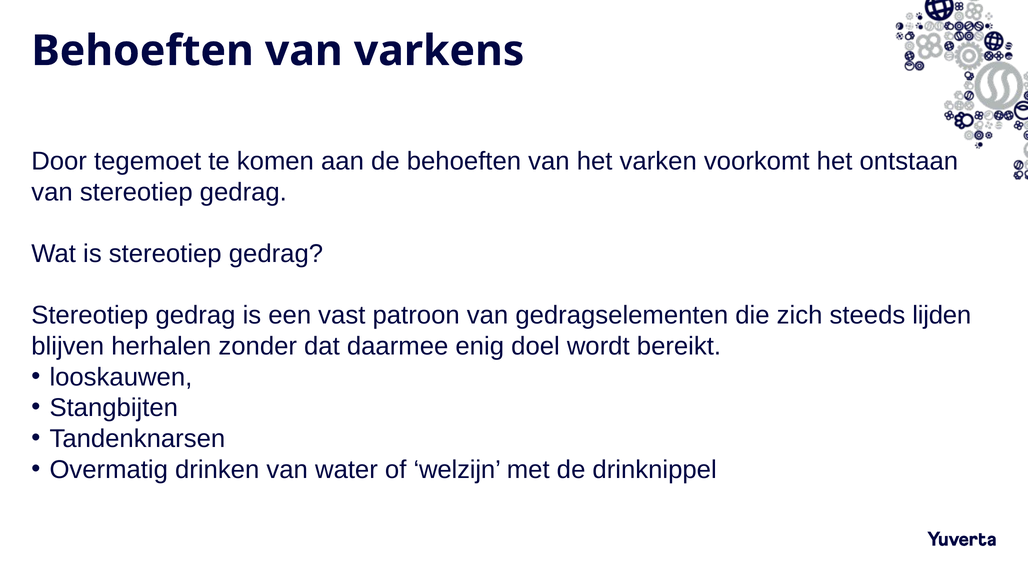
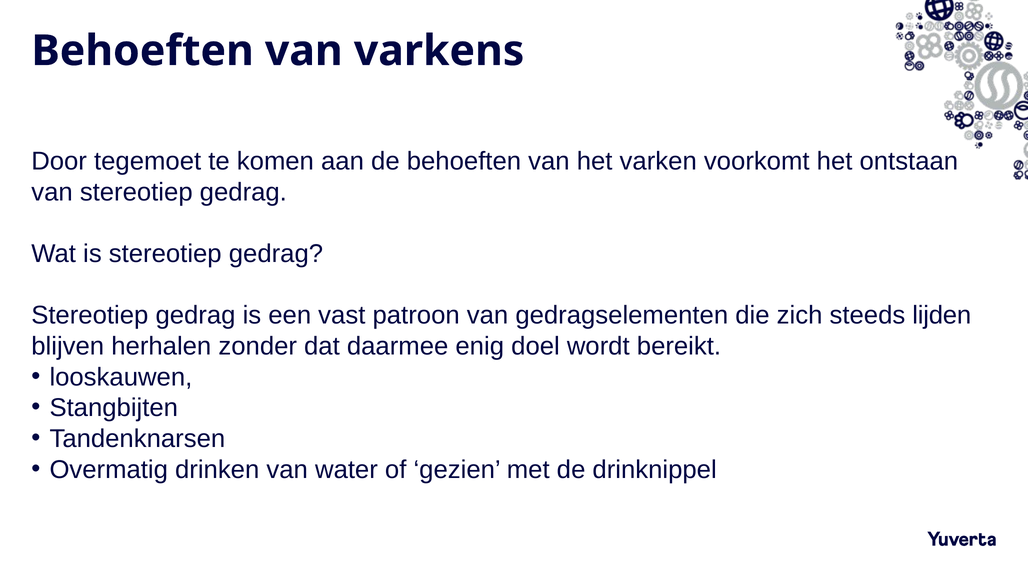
welzijn: welzijn -> gezien (457, 470)
